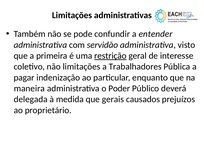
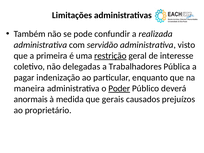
entender: entender -> realizada (156, 34)
não limitações: limitações -> delegadas (81, 67)
Poder underline: none -> present (119, 88)
delegada: delegada -> anormais (31, 99)
